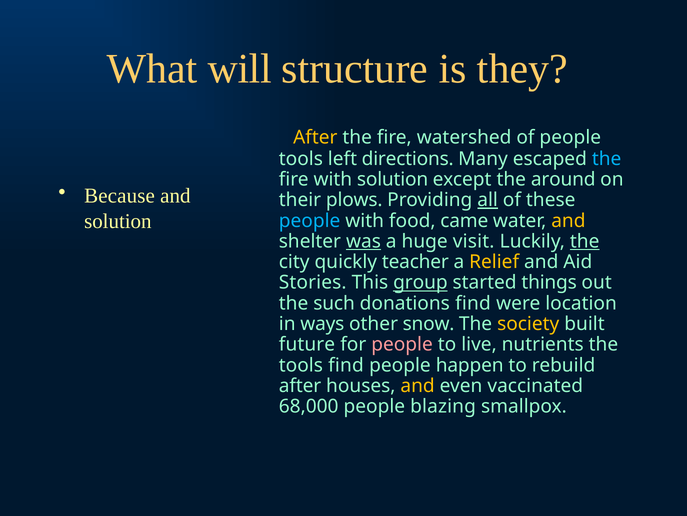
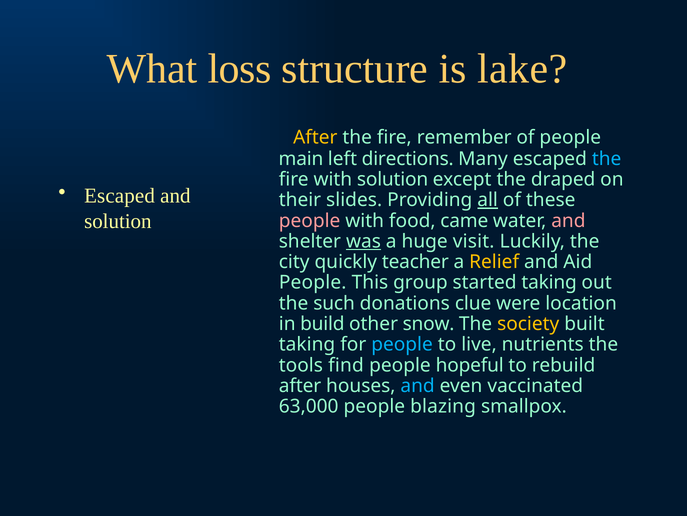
will: will -> loss (240, 69)
they: they -> lake (522, 69)
watershed: watershed -> remember (464, 137)
tools: tools -> main (301, 159)
around: around -> draped (563, 179)
Because: Because -> Escaped (120, 196)
plows: plows -> slides (354, 200)
people colour: light blue -> pink (310, 220)
and colour: yellow -> pink (568, 220)
the underline: present -> none (585, 241)
Stories: Stories -> People (313, 282)
group underline: present -> none (420, 282)
started things: things -> taking (549, 282)
donations find: find -> clue (473, 303)
ways: ways -> build (322, 323)
future: future -> taking (307, 344)
people colour: pink -> light blue (402, 344)
happen: happen -> hopeful (470, 365)
and colour: yellow -> light blue (418, 385)
68,000: 68,000 -> 63,000 (309, 406)
